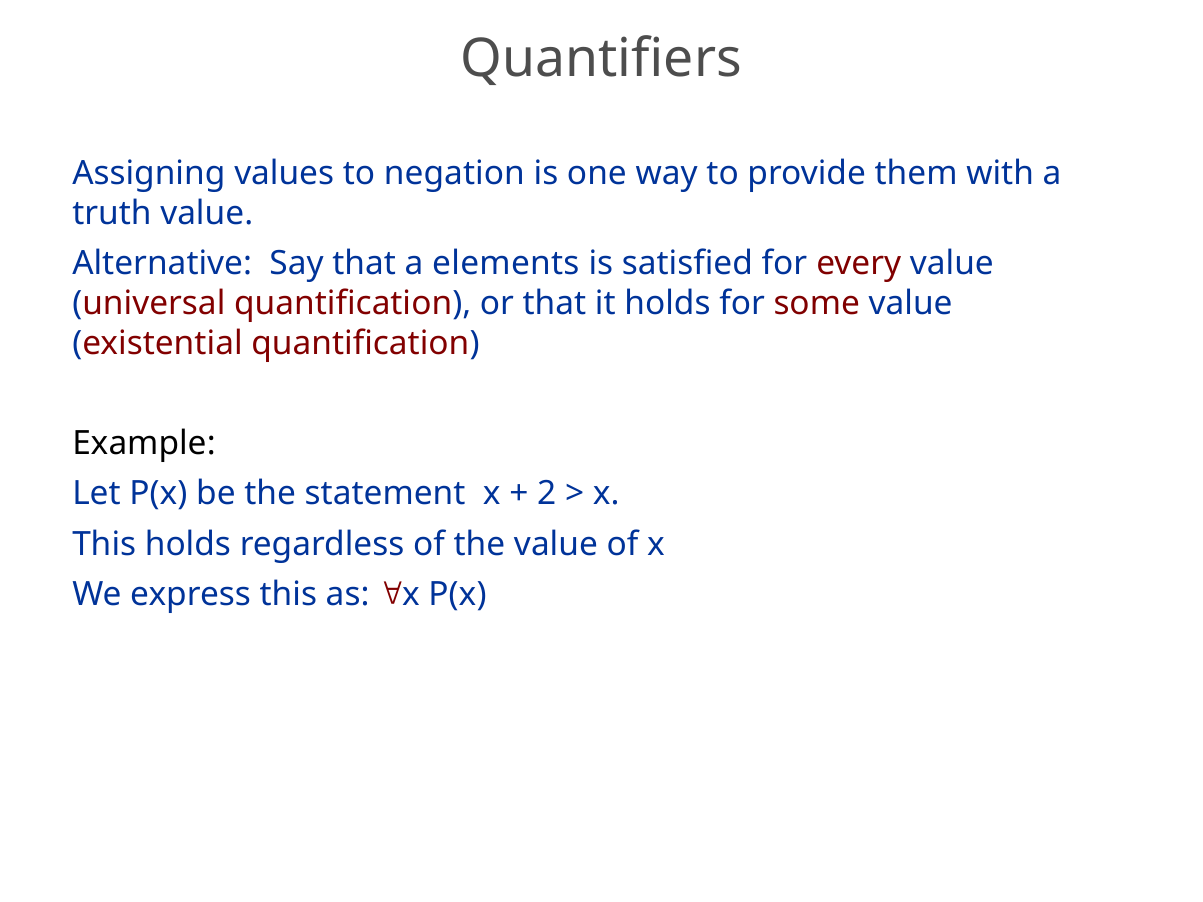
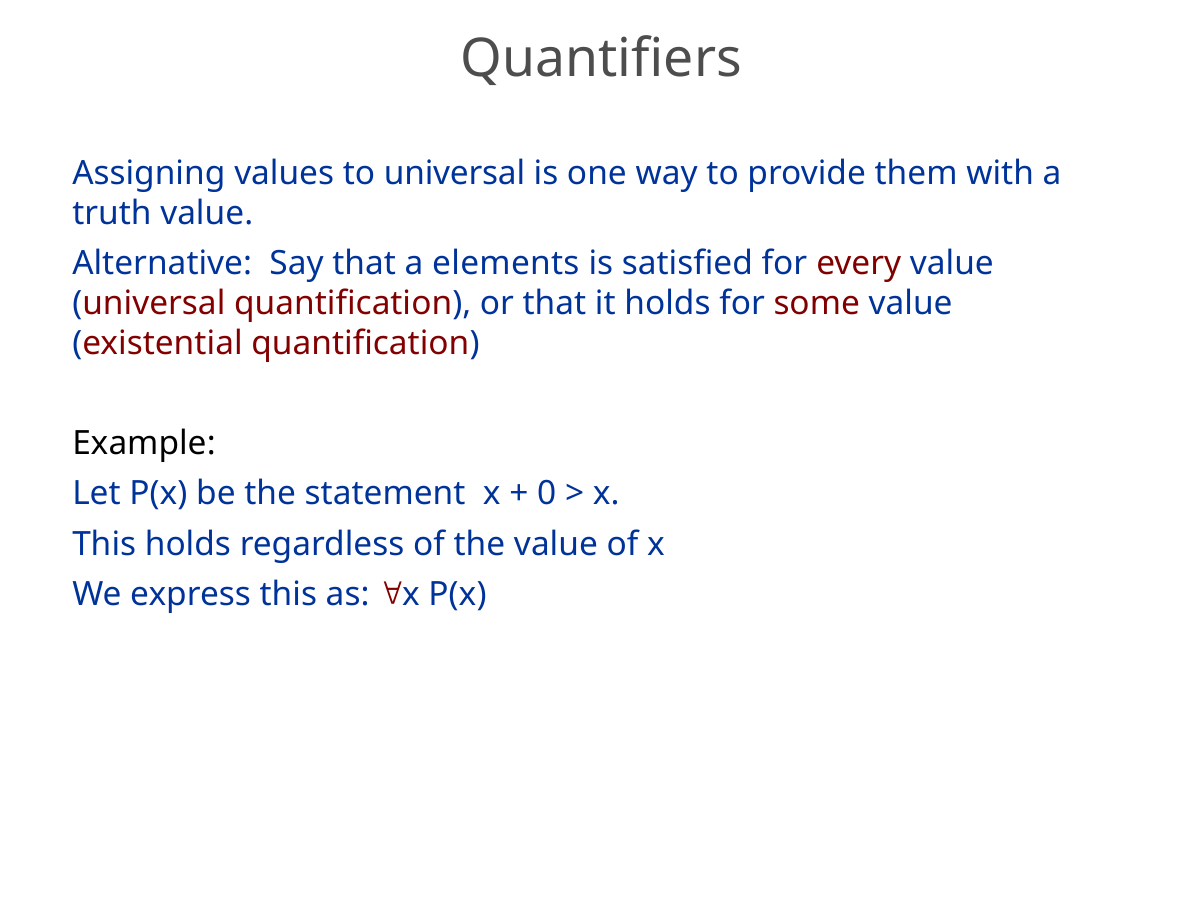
to negation: negation -> universal (455, 173)
2: 2 -> 0 (547, 494)
